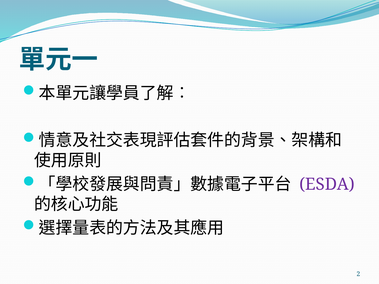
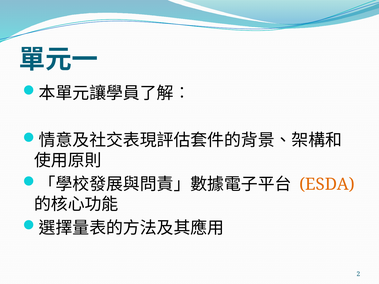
ESDA colour: purple -> orange (327, 184)
